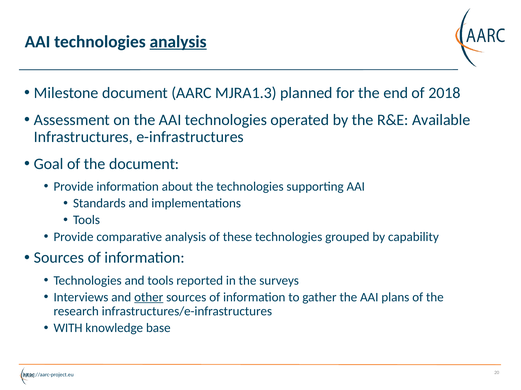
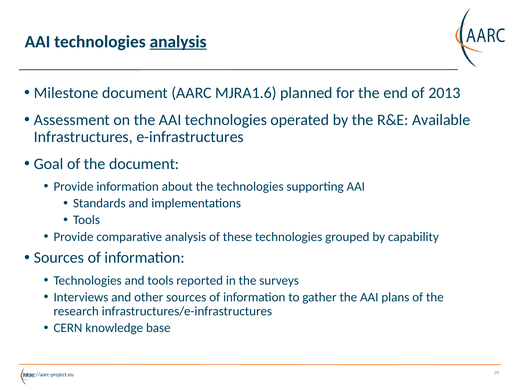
MJRA1.3: MJRA1.3 -> MJRA1.6 (246, 93)
2018: 2018 -> 2013 (444, 93)
other underline: present -> none (149, 298)
WITH: WITH -> CERN (68, 329)
